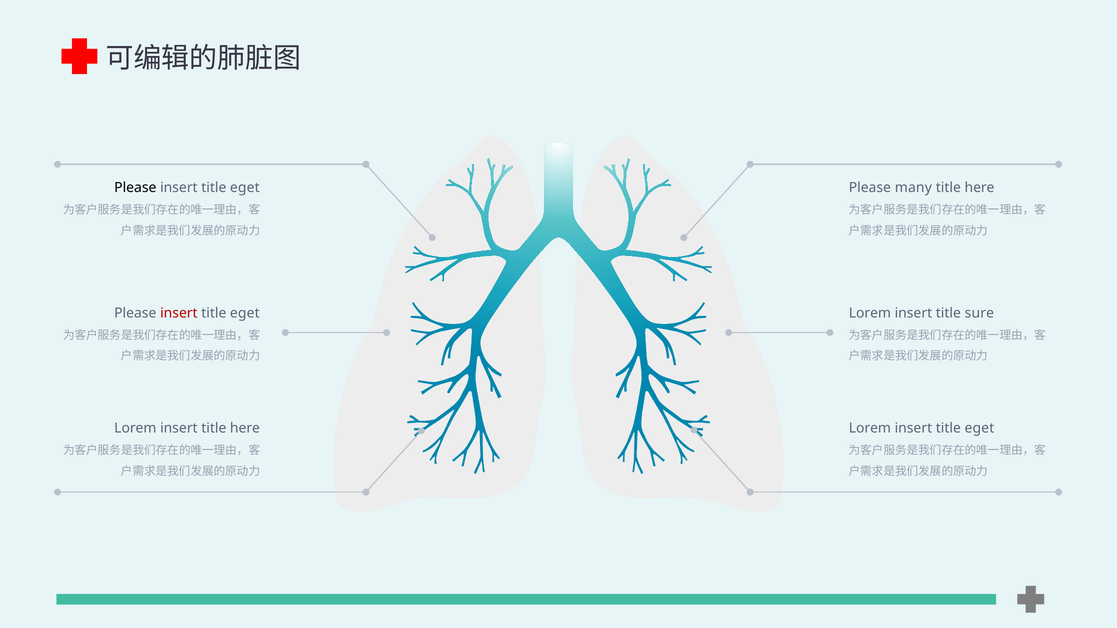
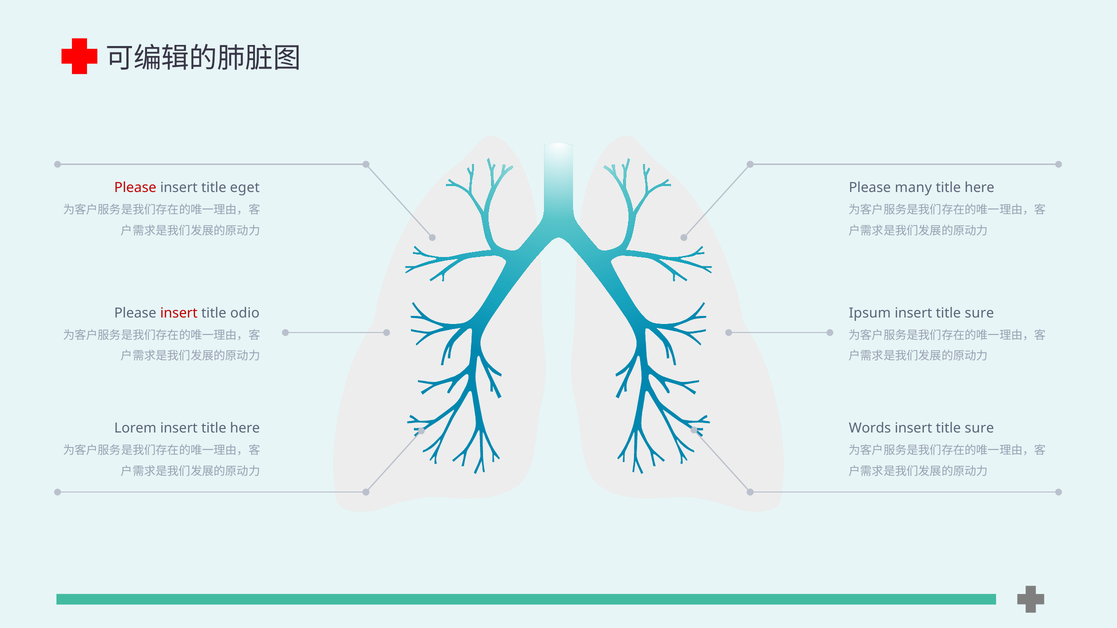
Please colour: black -> red (135, 188)
eget: eget -> odio (245, 313)
Lorem: Lorem -> Ipsum (870, 313)
Lorem: Lorem -> Words (870, 429)
eget: eget -> sure (979, 429)
